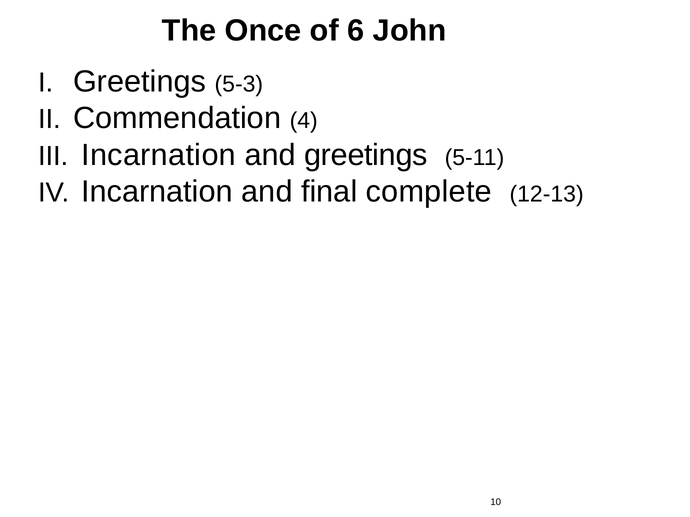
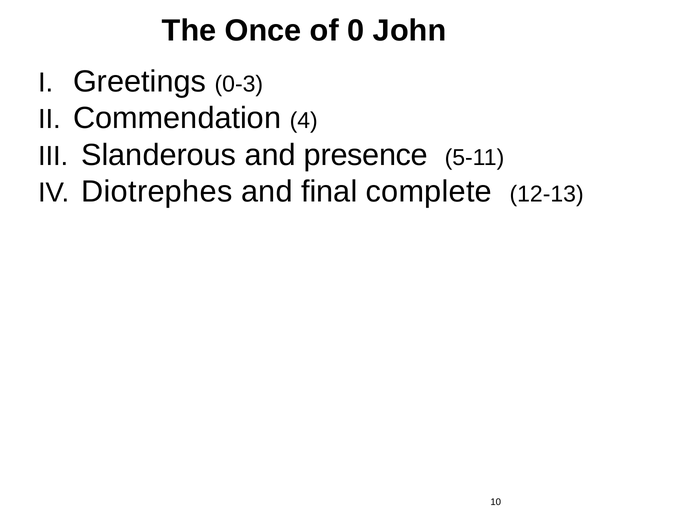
6: 6 -> 0 (356, 31)
5-3: 5-3 -> 0-3 (239, 84)
Incarnation: Incarnation -> Slanderous (159, 155)
and greetings: greetings -> presence (366, 155)
Incarnation: Incarnation -> Diotrephes (157, 192)
